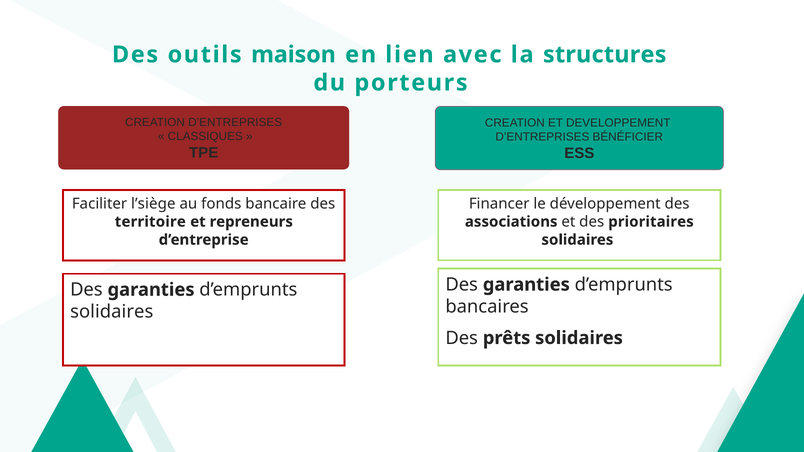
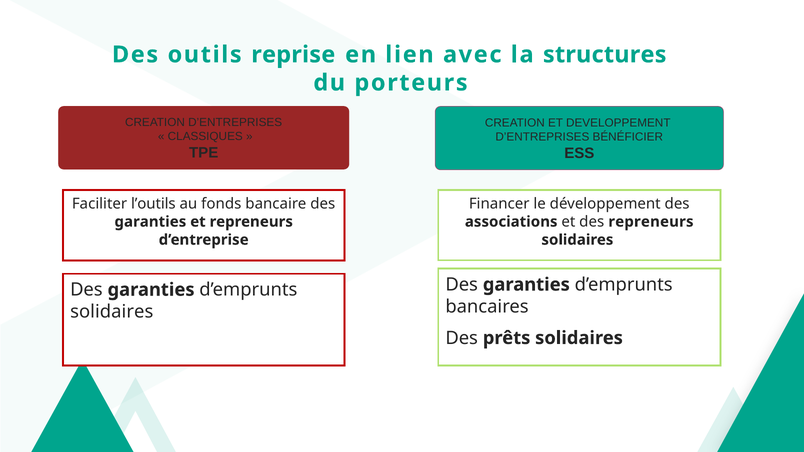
maison: maison -> reprise (293, 55)
l’siège: l’siège -> l’outils (153, 204)
territoire: territoire -> garanties (150, 222)
des prioritaires: prioritaires -> repreneurs (651, 222)
